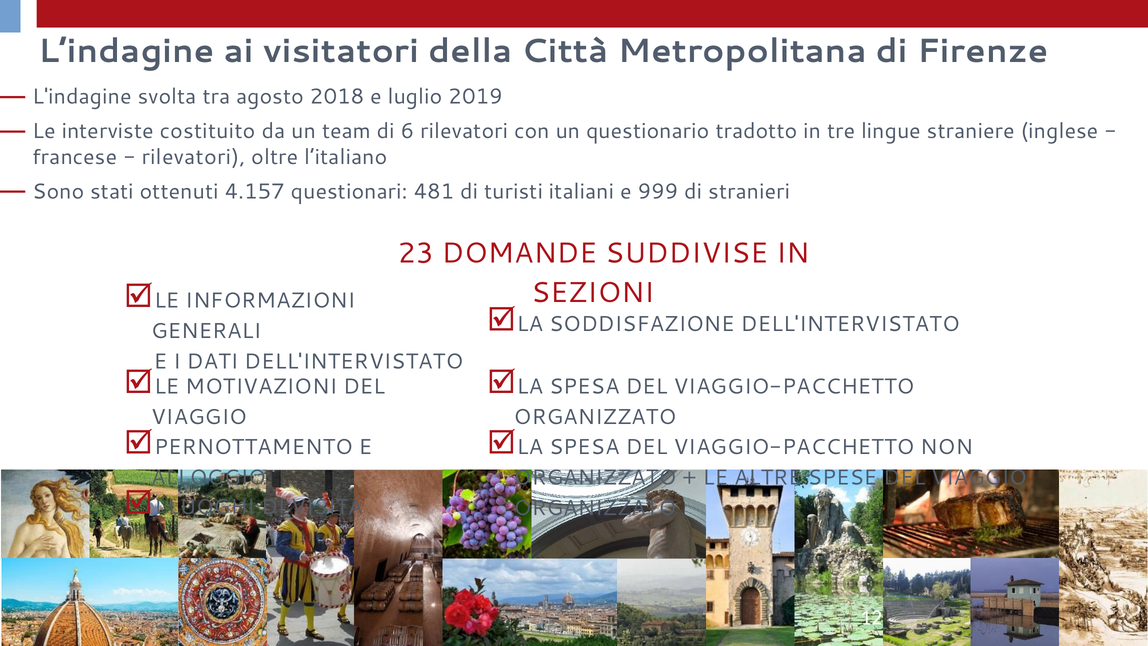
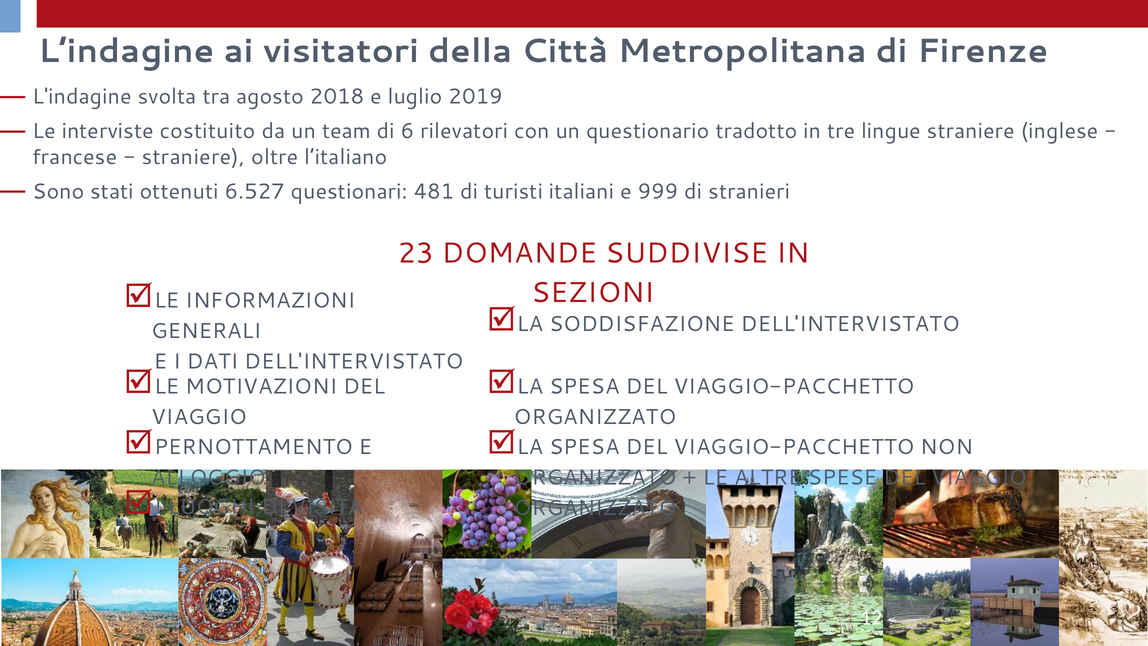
rilevatori: rilevatori -> straniere (194, 157)
4.157: 4.157 -> 6.527 (255, 191)
